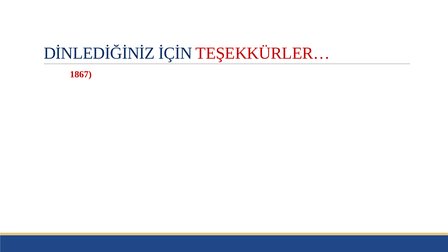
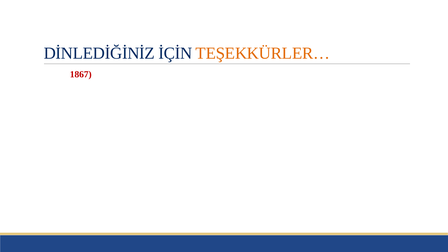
TEŞEKKÜRLER… colour: red -> orange (263, 53)
